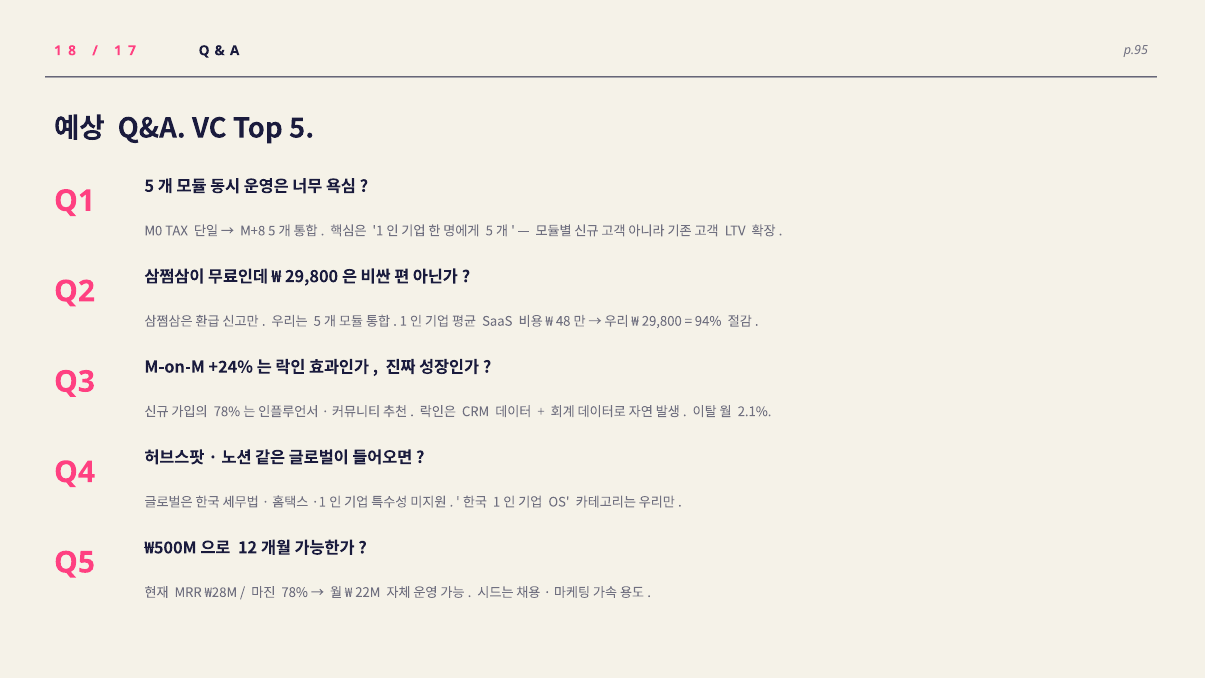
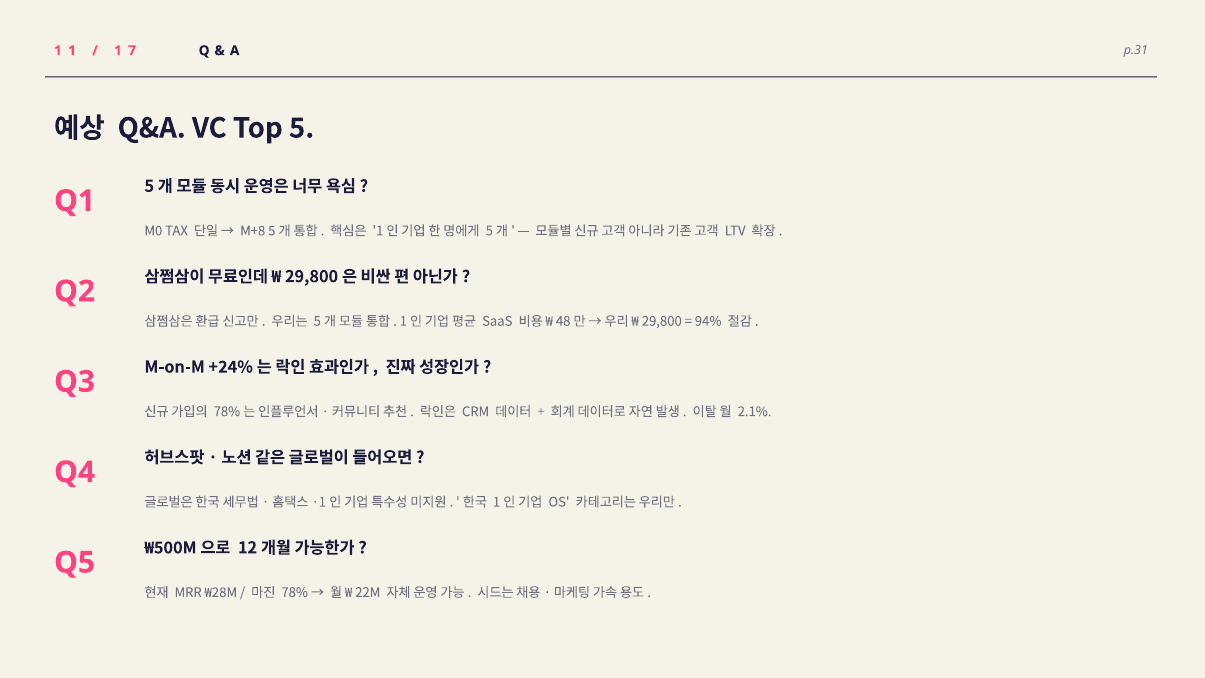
8: 8 -> 1 (72, 51)
p.95: p.95 -> p.31 (1136, 51)
